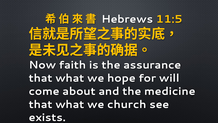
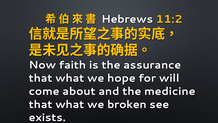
11:5: 11:5 -> 11:2 (169, 19)
church: church -> broken (127, 104)
